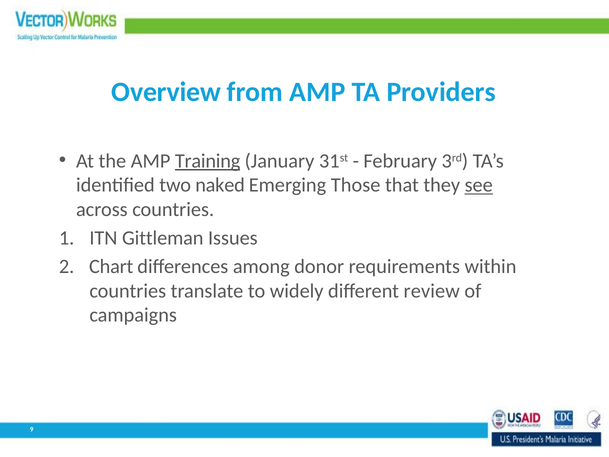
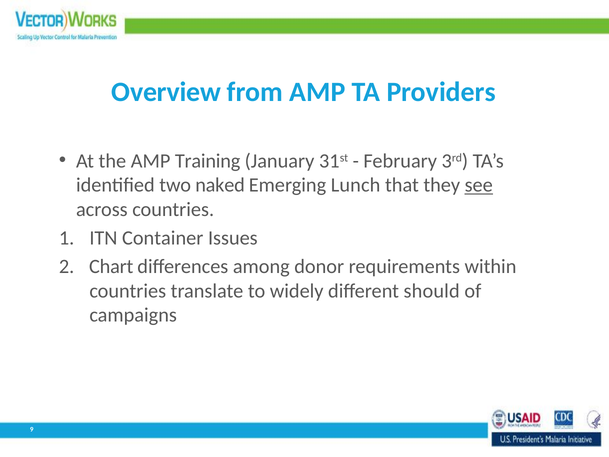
Training underline: present -> none (208, 161)
Those: Those -> Lunch (356, 185)
Gittleman: Gittleman -> Container (163, 238)
review: review -> should (432, 291)
